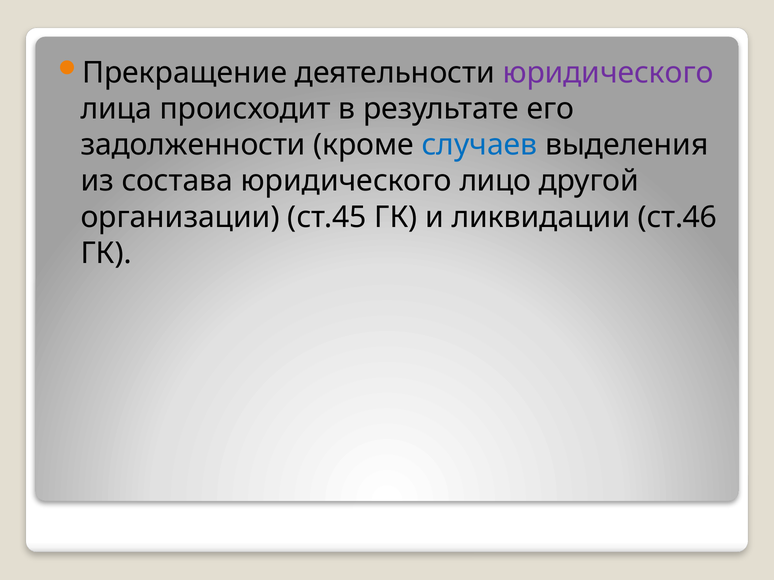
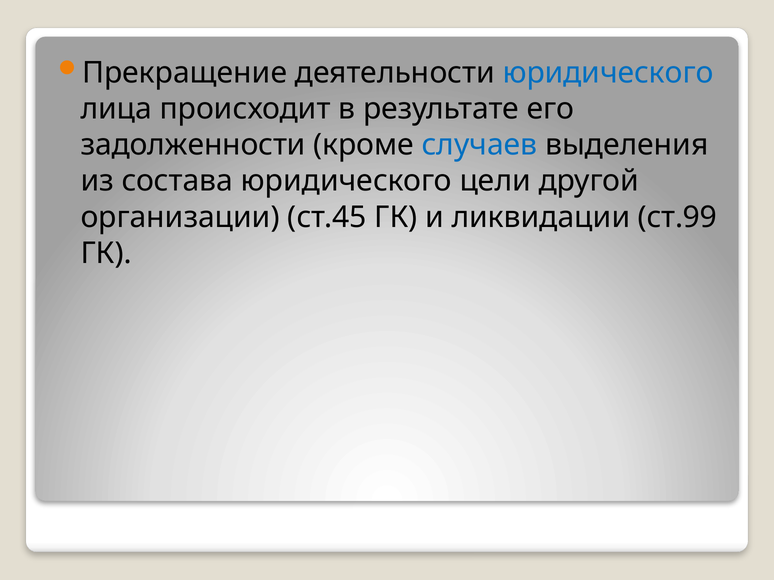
юридического colour: purple -> blue (608, 73)
лицо: лицо -> цели (495, 181)
ст.46: ст.46 -> ст.99 (678, 217)
